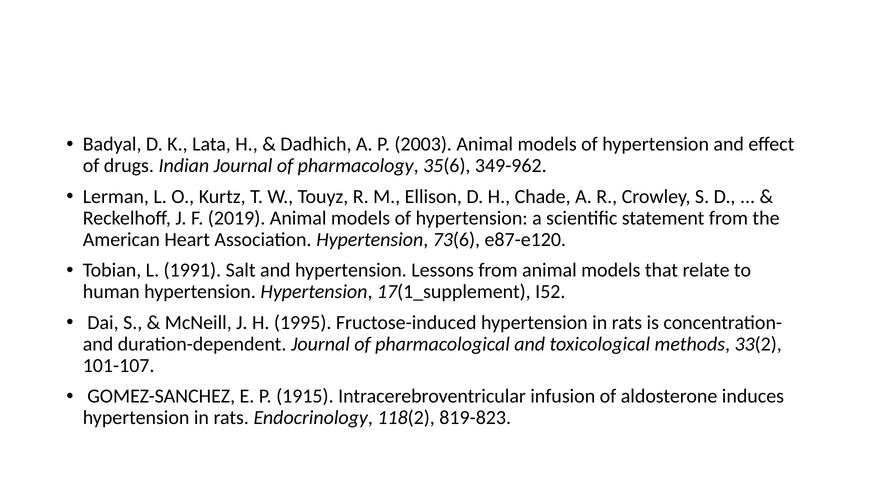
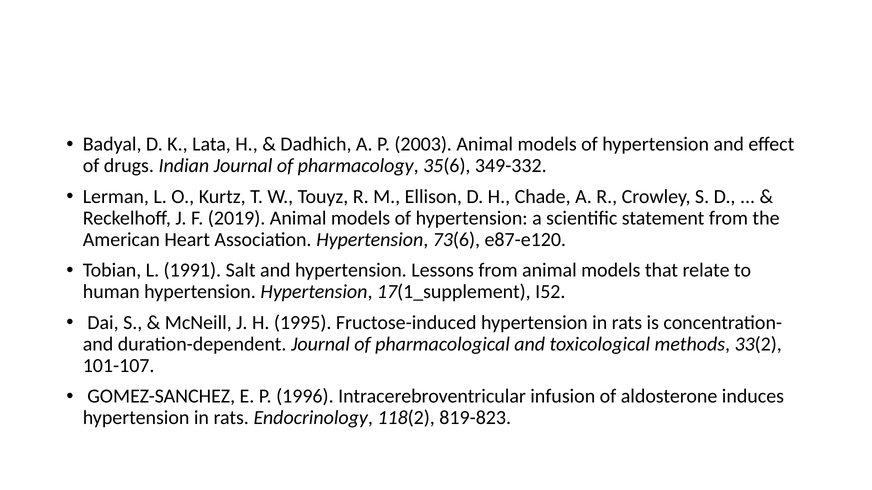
349-962: 349-962 -> 349-332 (511, 166)
1915: 1915 -> 1996 (305, 397)
